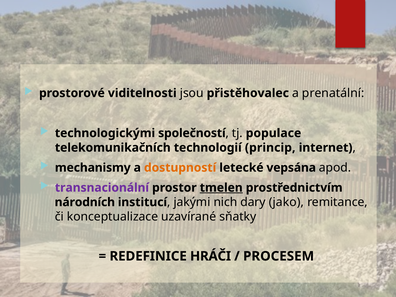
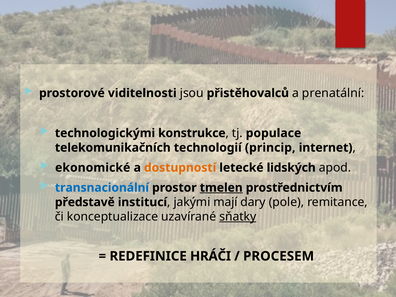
přistěhovalec: přistěhovalec -> přistěhovalců (248, 93)
společností: společností -> konstrukce (192, 133)
mechanismy: mechanismy -> ekonomické (93, 168)
vepsána: vepsána -> lidských (291, 168)
transnacionální colour: purple -> blue (102, 188)
národních: národních -> představě (85, 202)
nich: nich -> mají (225, 202)
jako: jako -> pole (286, 202)
sňatky underline: none -> present (238, 217)
